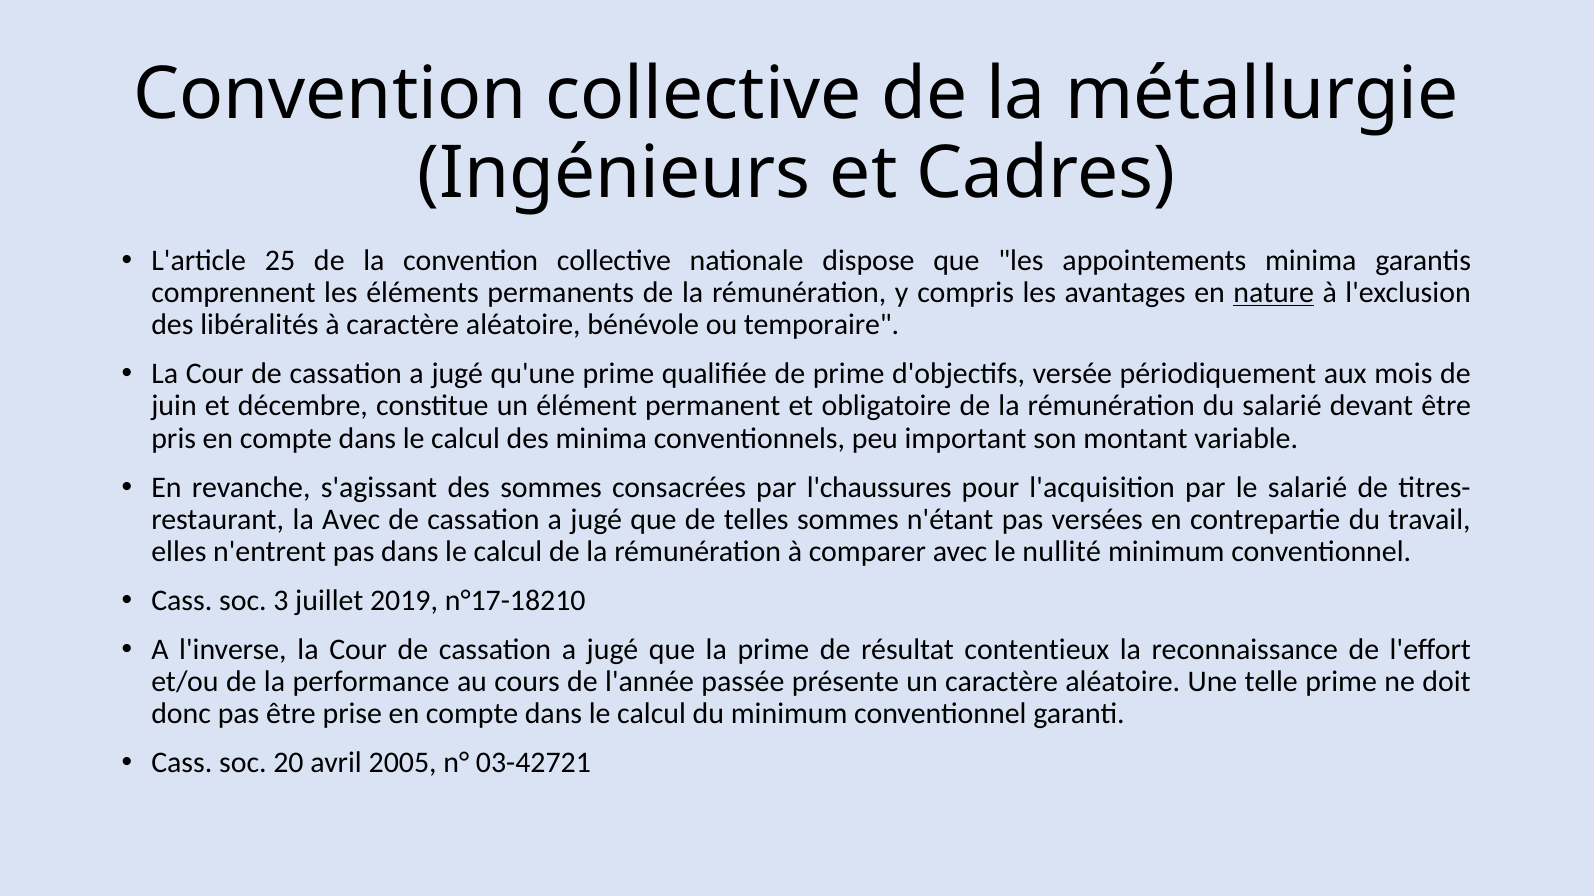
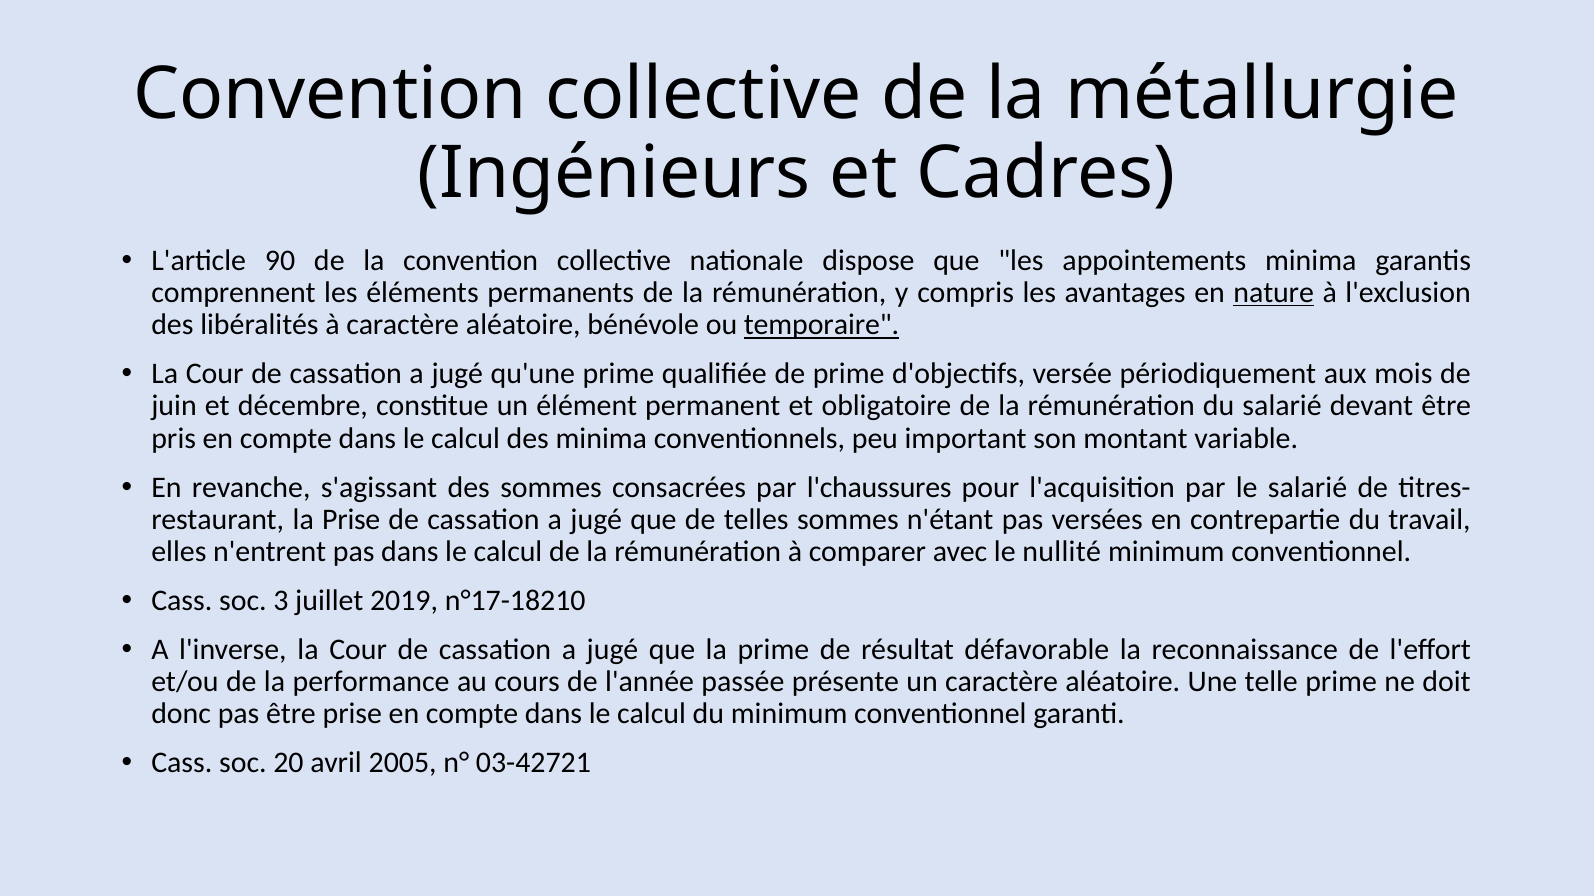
25: 25 -> 90 (280, 261)
temporaire underline: none -> present (822, 325)
la Avec: Avec -> Prise (351, 520)
contentieux: contentieux -> défavorable (1037, 650)
